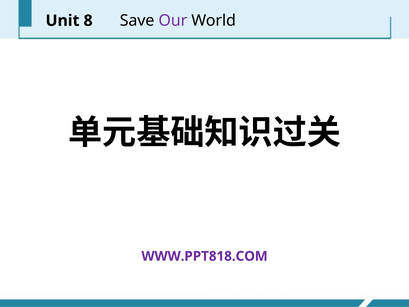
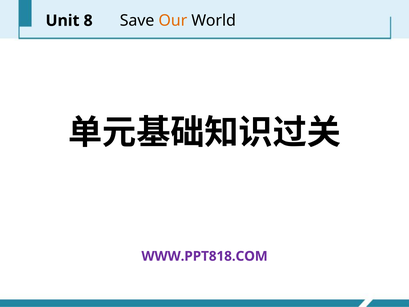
Our colour: purple -> orange (173, 21)
